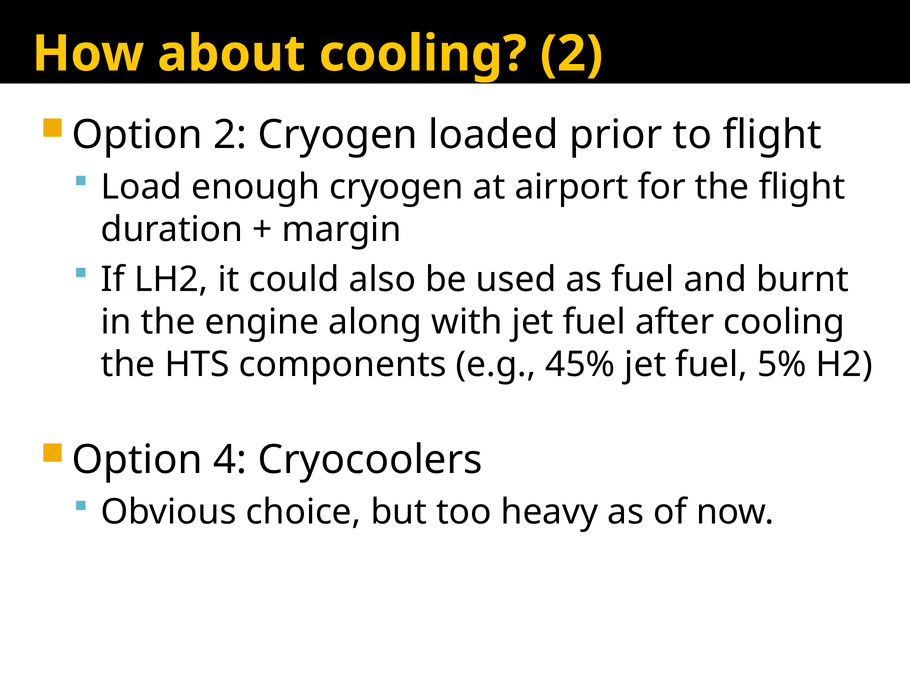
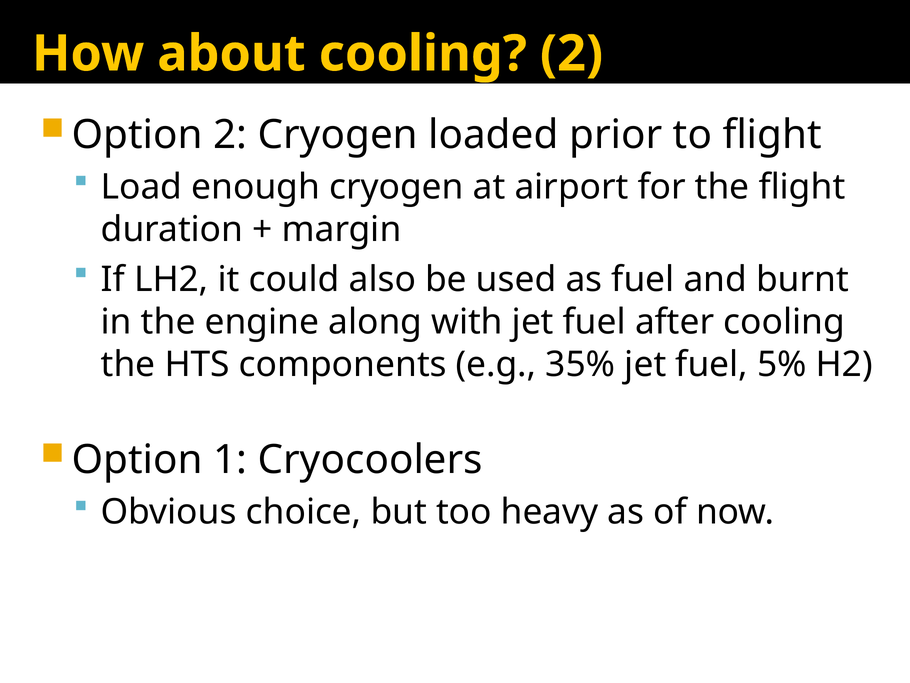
45%: 45% -> 35% (580, 364)
4: 4 -> 1 (230, 460)
